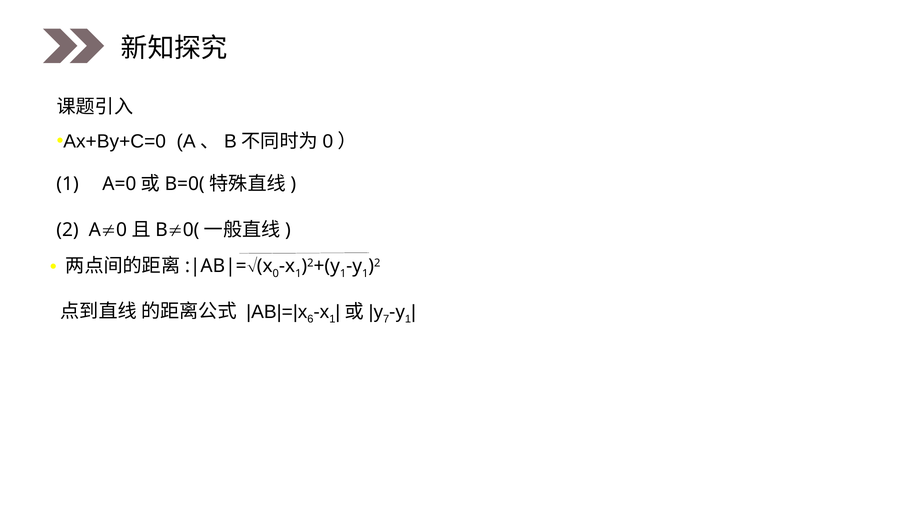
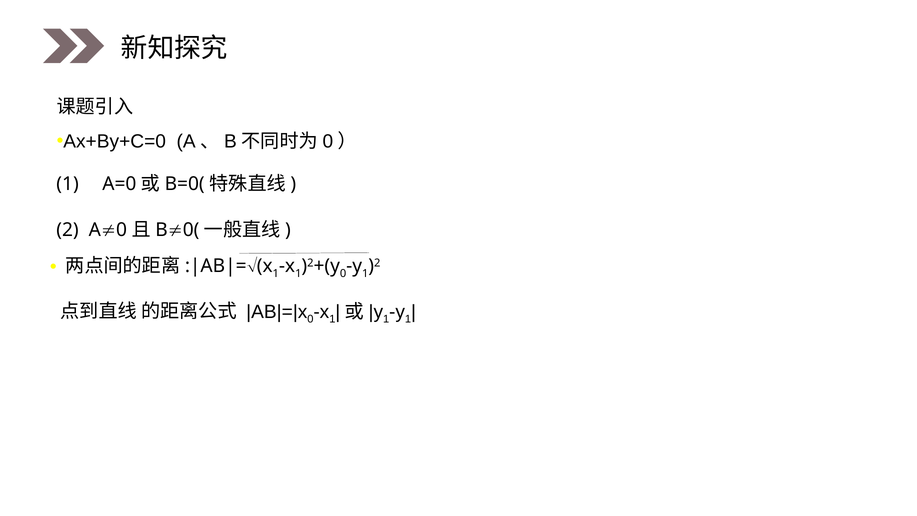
0: 0 -> 1 (276, 273)
1: 1 -> 0 (343, 273)
6: 6 -> 0 (310, 319)
7: 7 -> 1 (386, 319)
